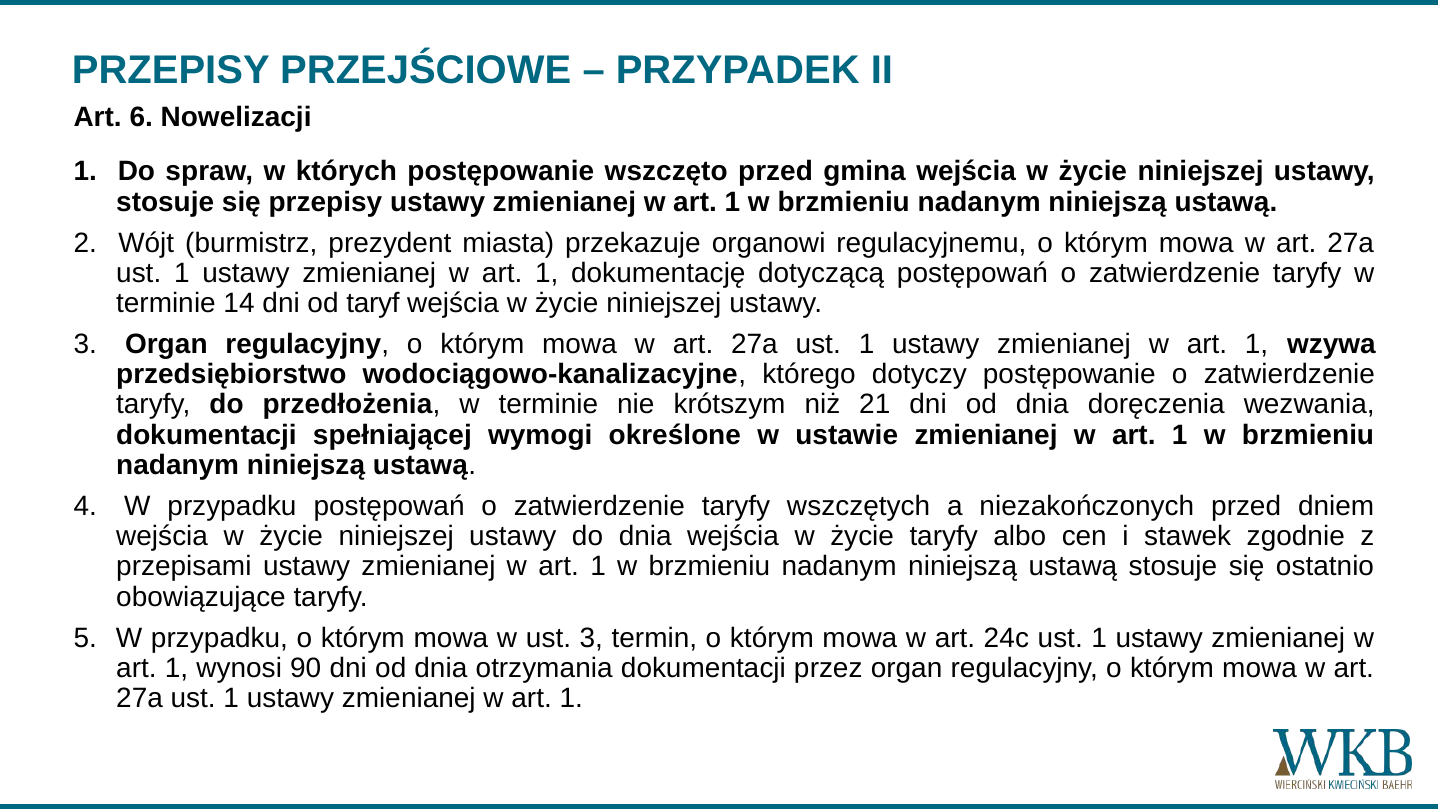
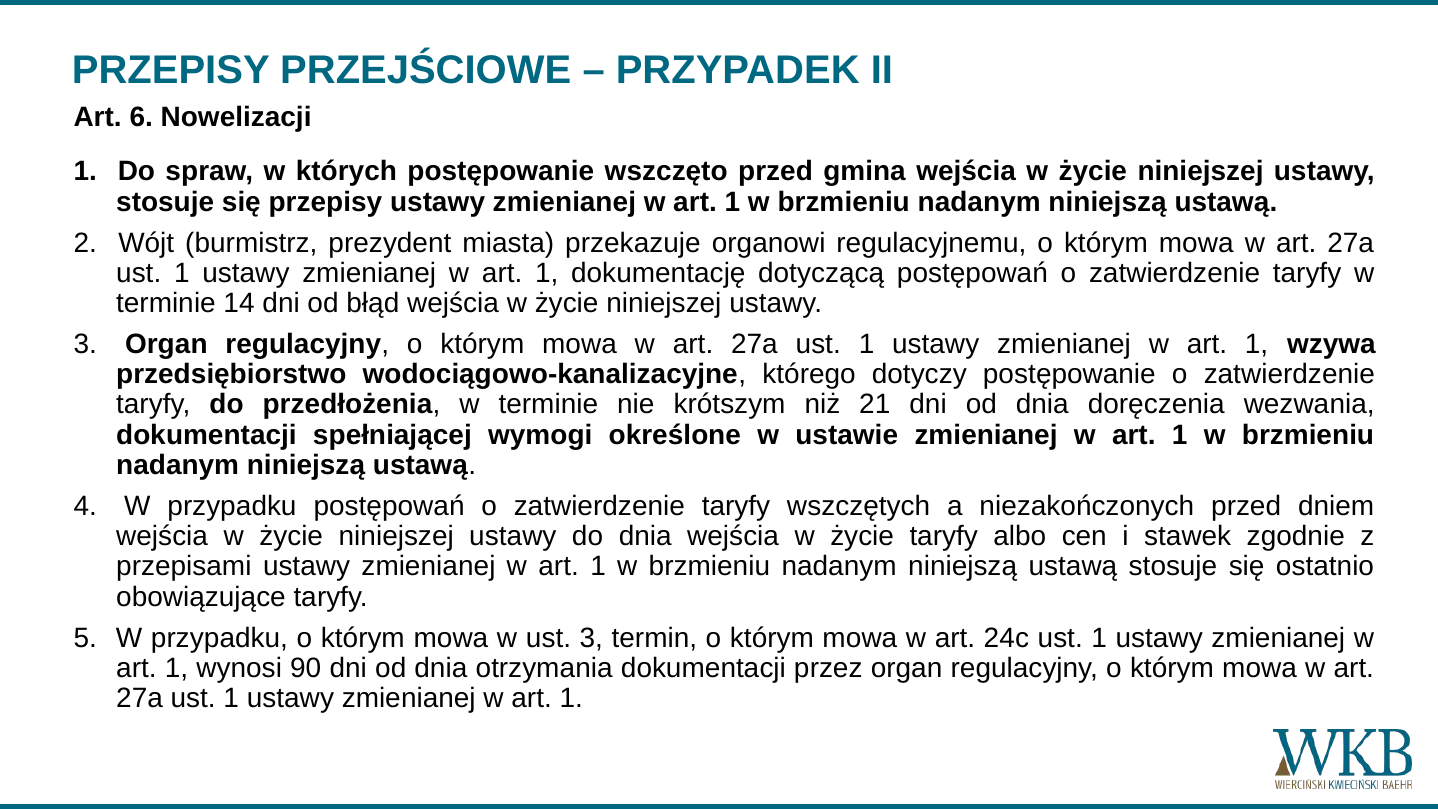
taryf: taryf -> błąd (373, 303)
